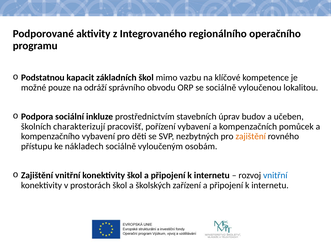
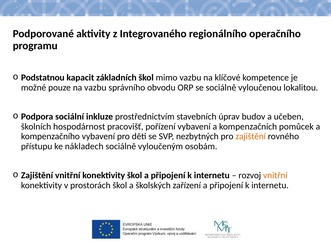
na odráží: odráží -> vazbu (95, 88)
charakterizují: charakterizují -> hospodárnost (79, 127)
vnitřní colour: blue -> orange (275, 176)
